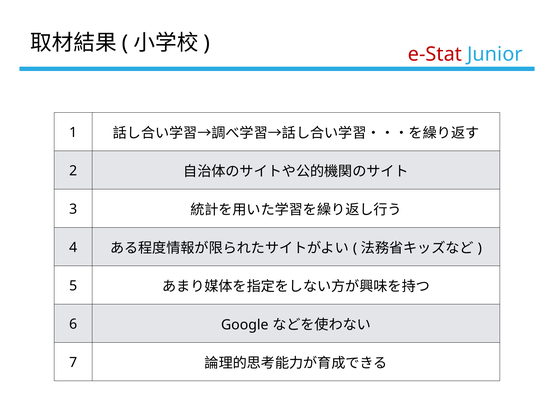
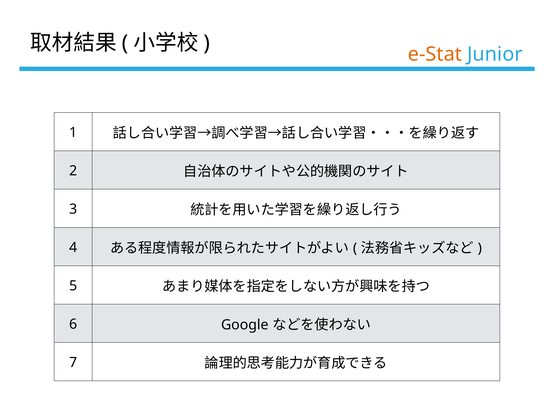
e-Stat colour: red -> orange (435, 54)
